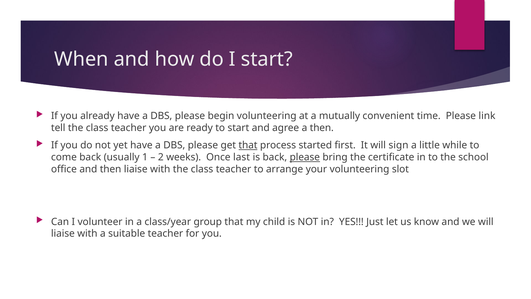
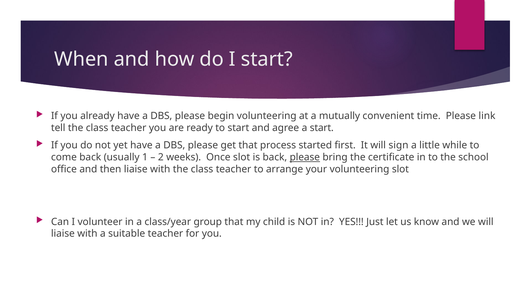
a then: then -> start (322, 128)
that underline: present -> none (248, 145)
Once last: last -> slot (242, 157)
